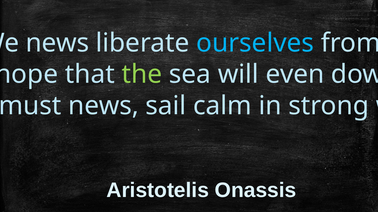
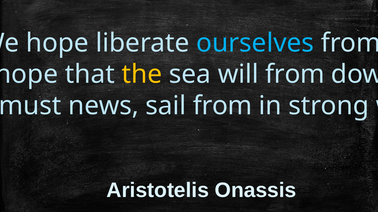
news: news -> hope (57, 43)
the colour: light green -> yellow (142, 75)
will even: even -> from (295, 75)
sail calm: calm -> from (223, 106)
